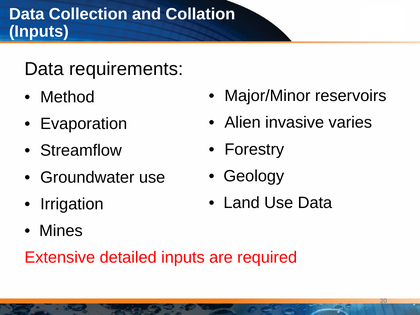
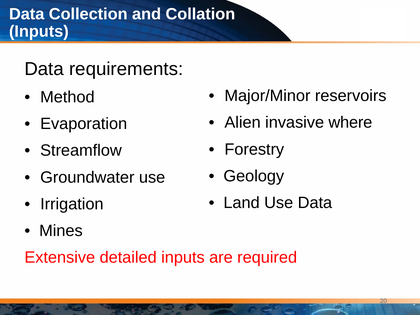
varies: varies -> where (350, 122)
